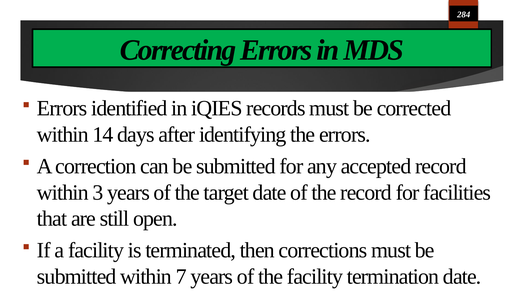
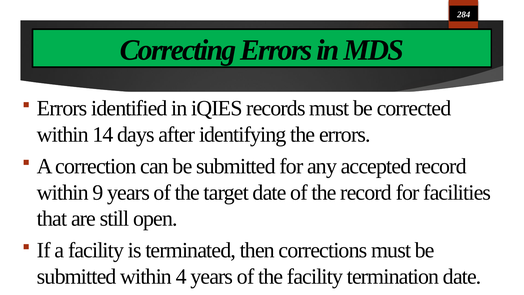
3: 3 -> 9 (98, 192)
7: 7 -> 4 (181, 276)
